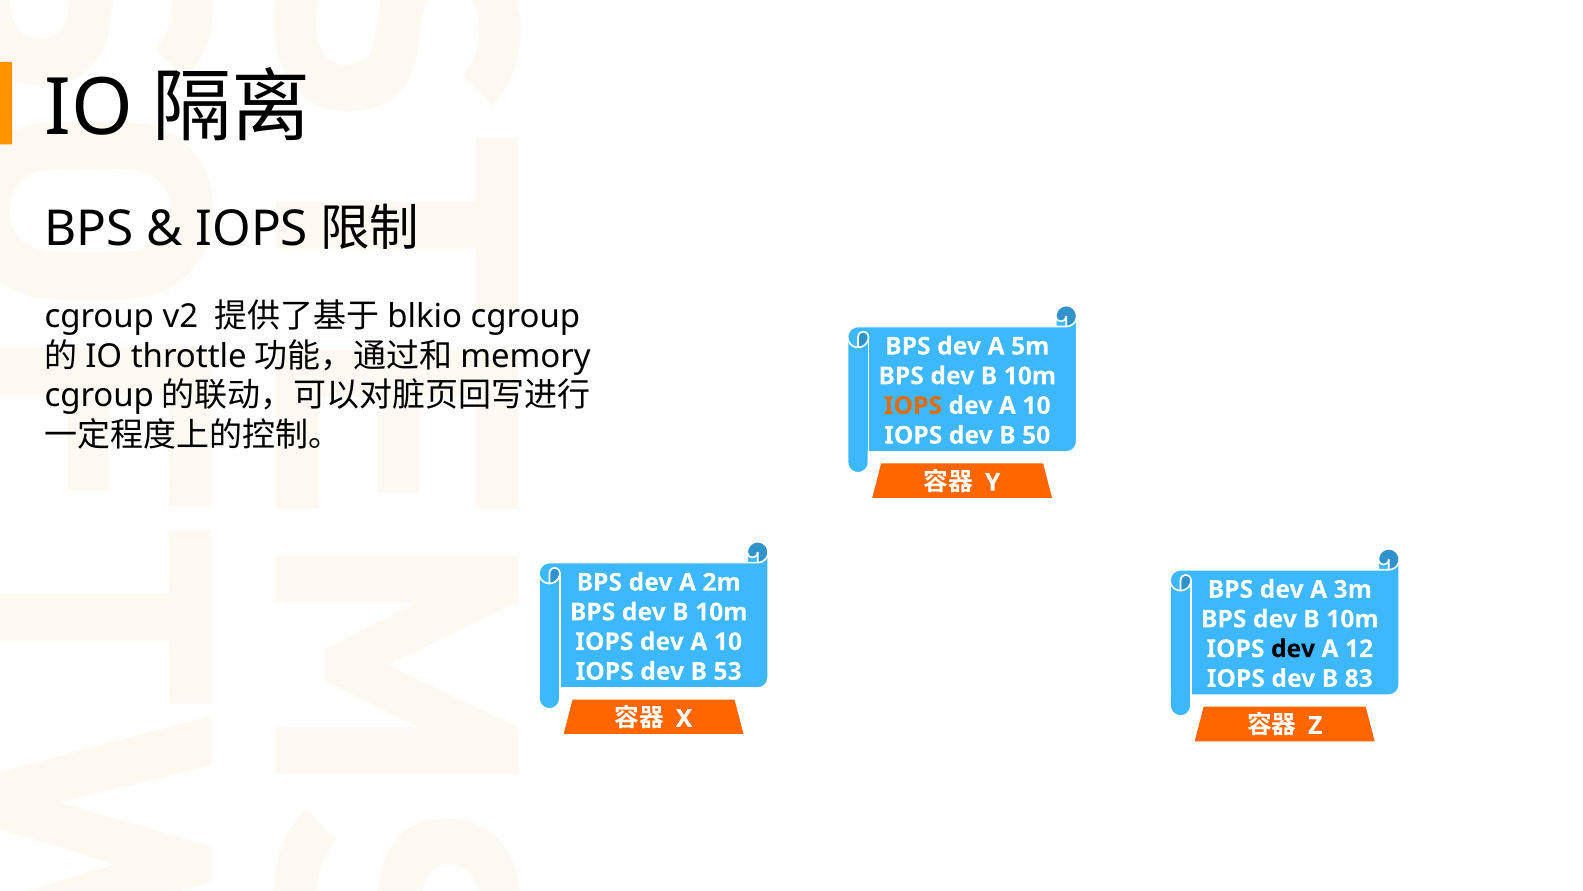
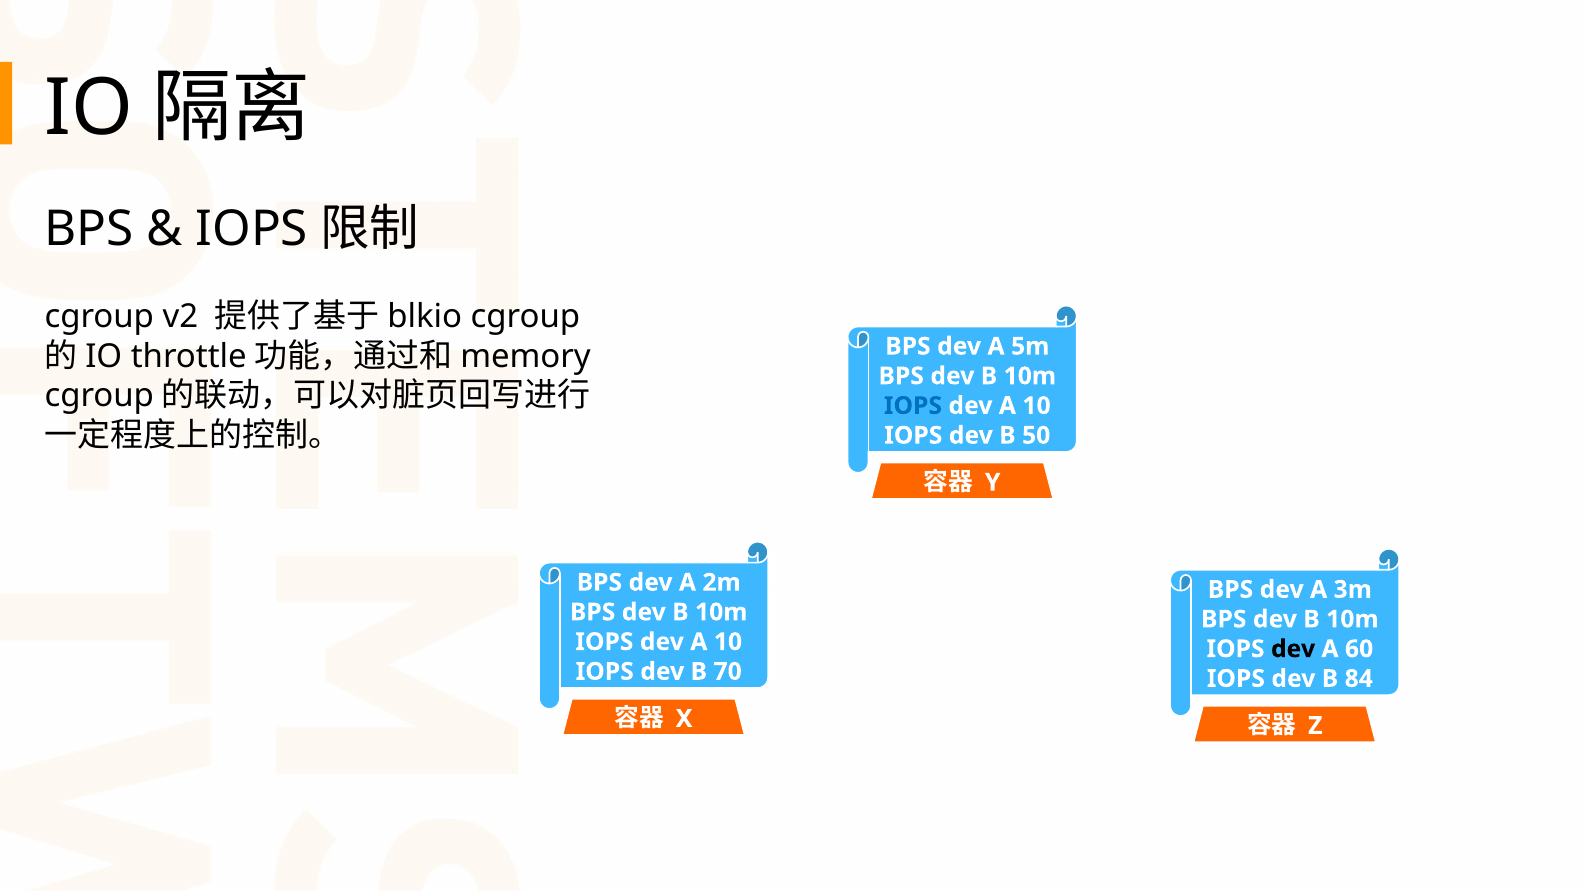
IOPS colour: orange -> blue (913, 406)
12: 12 -> 60 (1359, 649)
53: 53 -> 70 (728, 671)
83: 83 -> 84 (1359, 678)
